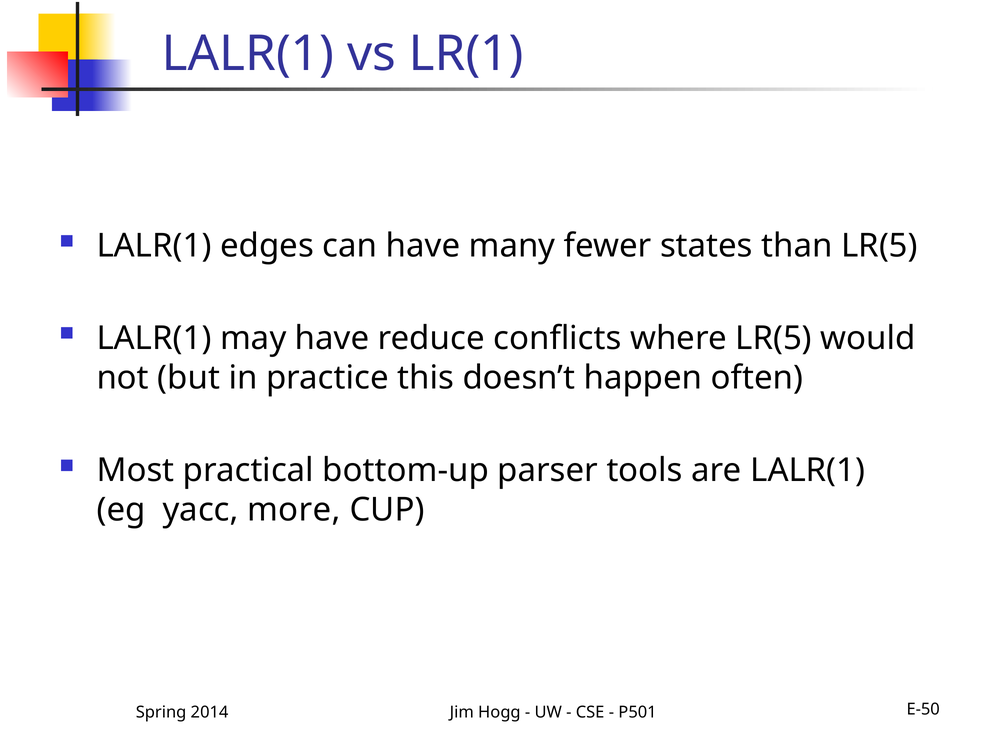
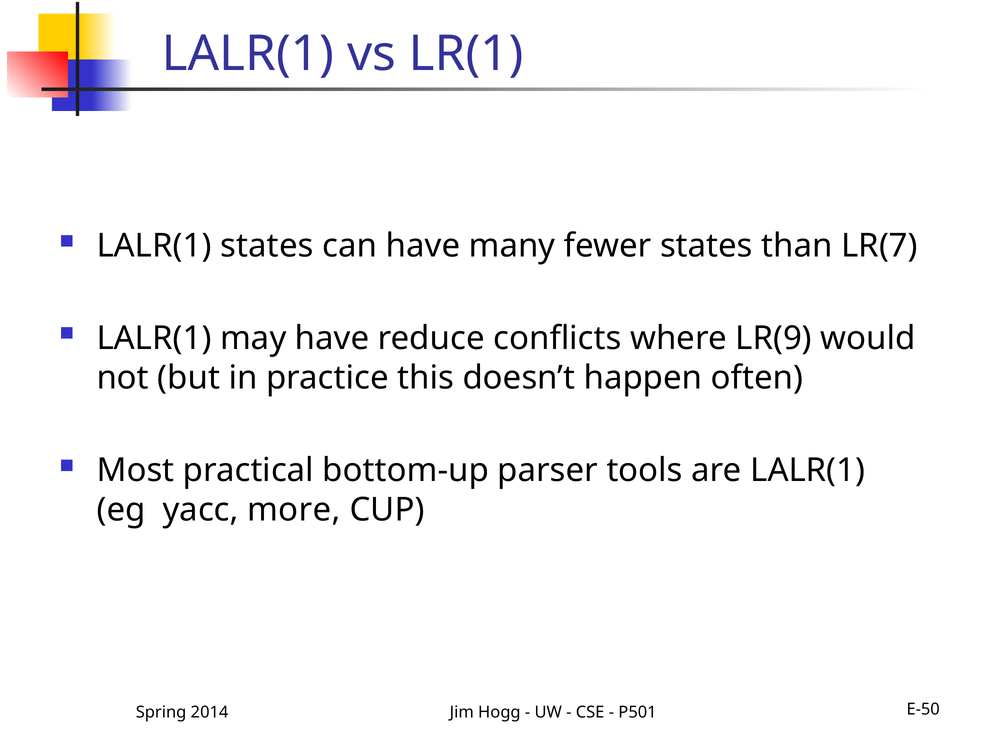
LALR(1 edges: edges -> states (267, 246)
than LR(5: LR(5 -> LR(7 (879, 246)
where LR(5: LR(5 -> LR(9 (774, 338)
